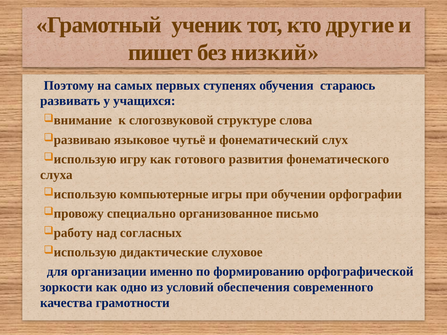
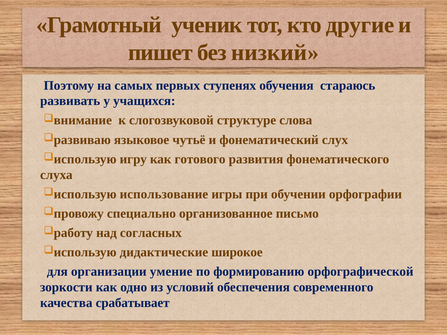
компьютерные: компьютерные -> использование (164, 194)
слуховое: слуховое -> широкое (237, 252)
именно: именно -> умение (171, 272)
грамотности: грамотности -> срабатывает (133, 303)
